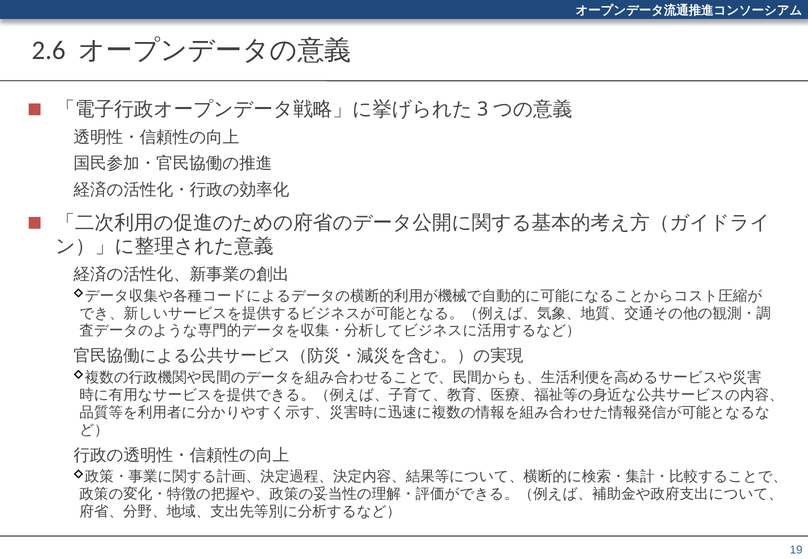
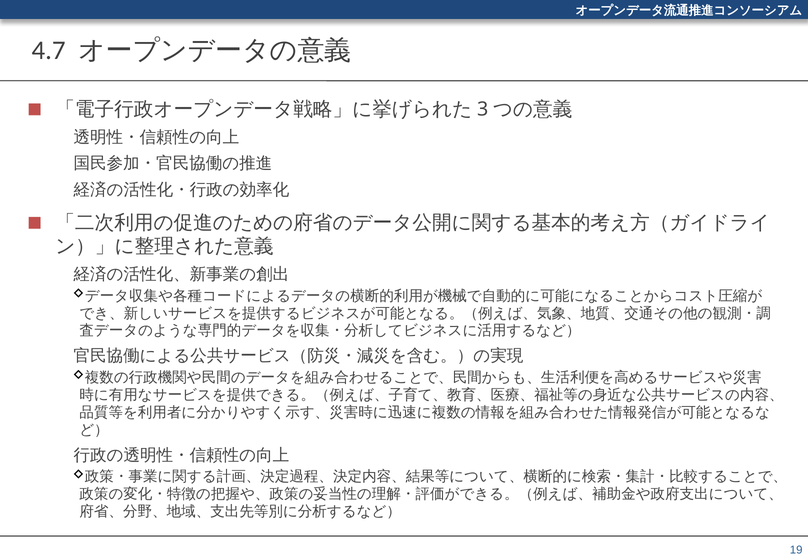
2.6: 2.6 -> 4.7 (49, 50)
